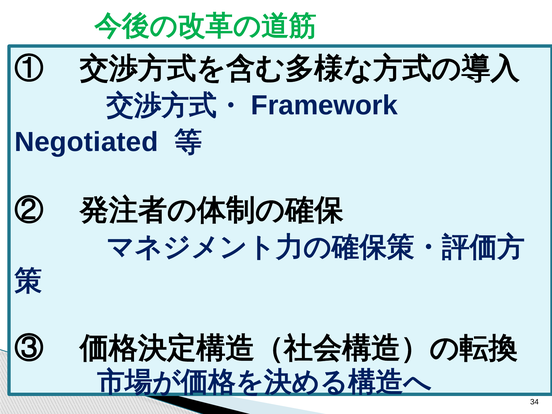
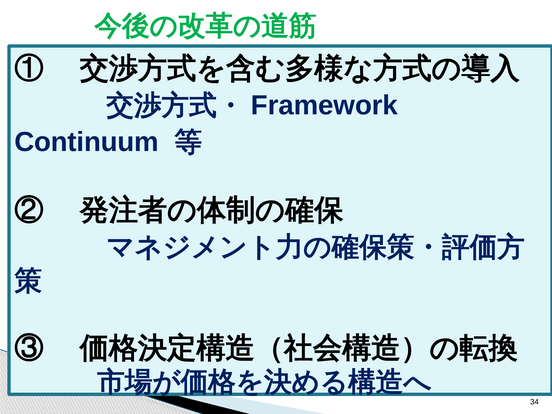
Negotiated: Negotiated -> Continuum (87, 142)
